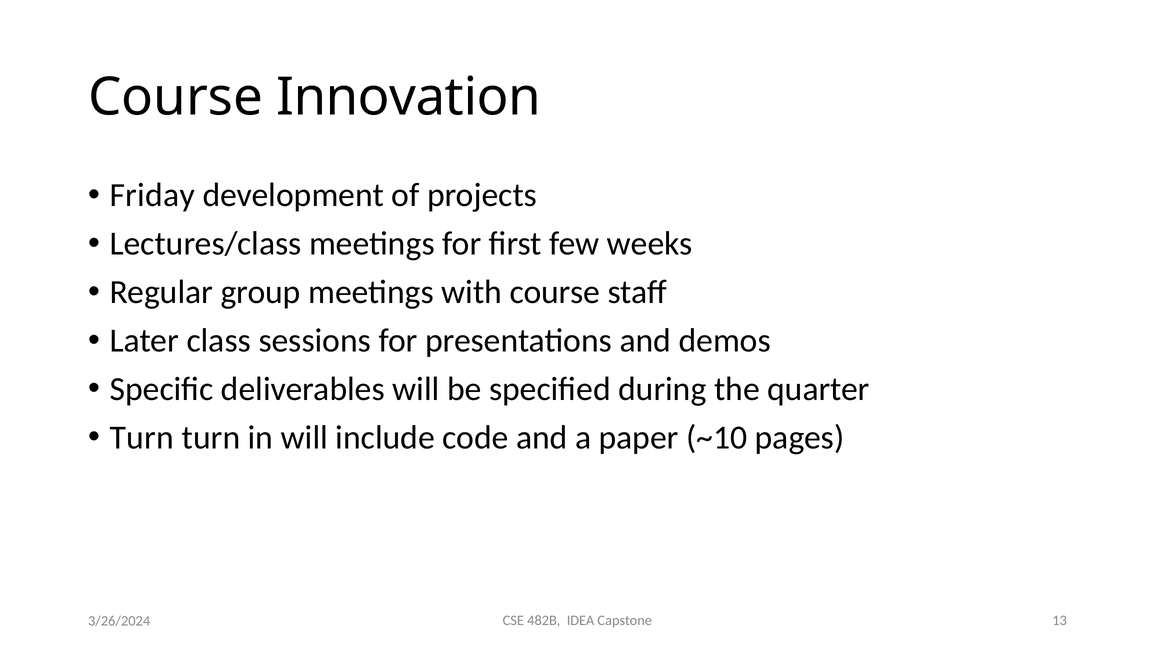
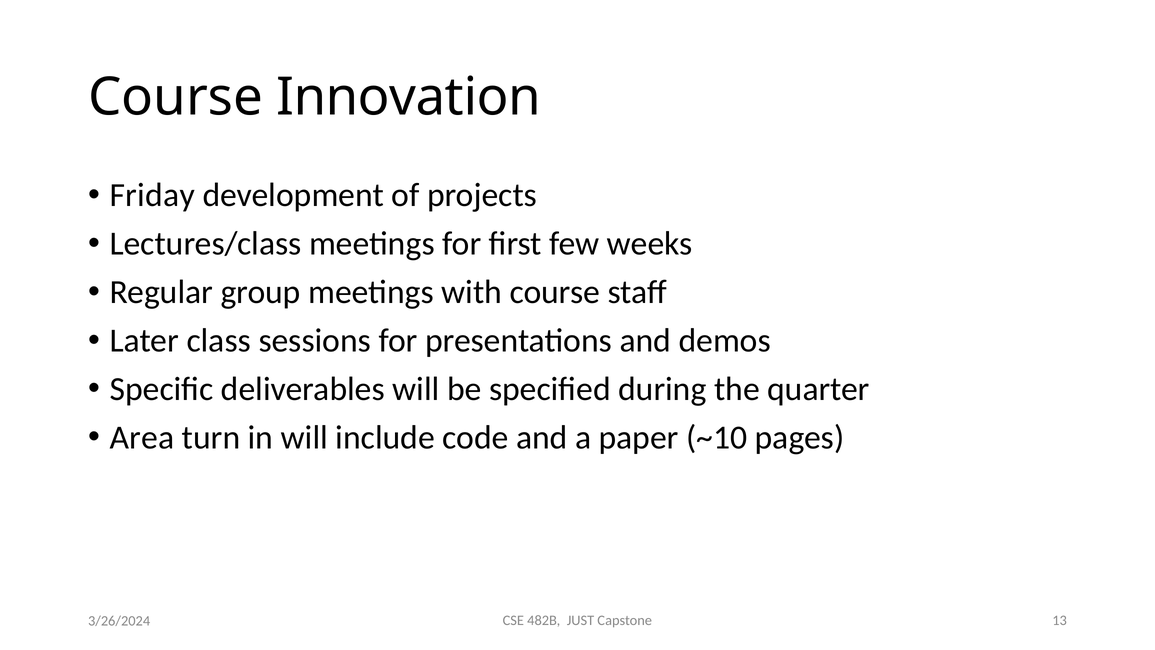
Turn: Turn -> Area (142, 437)
IDEA: IDEA -> JUST (580, 620)
